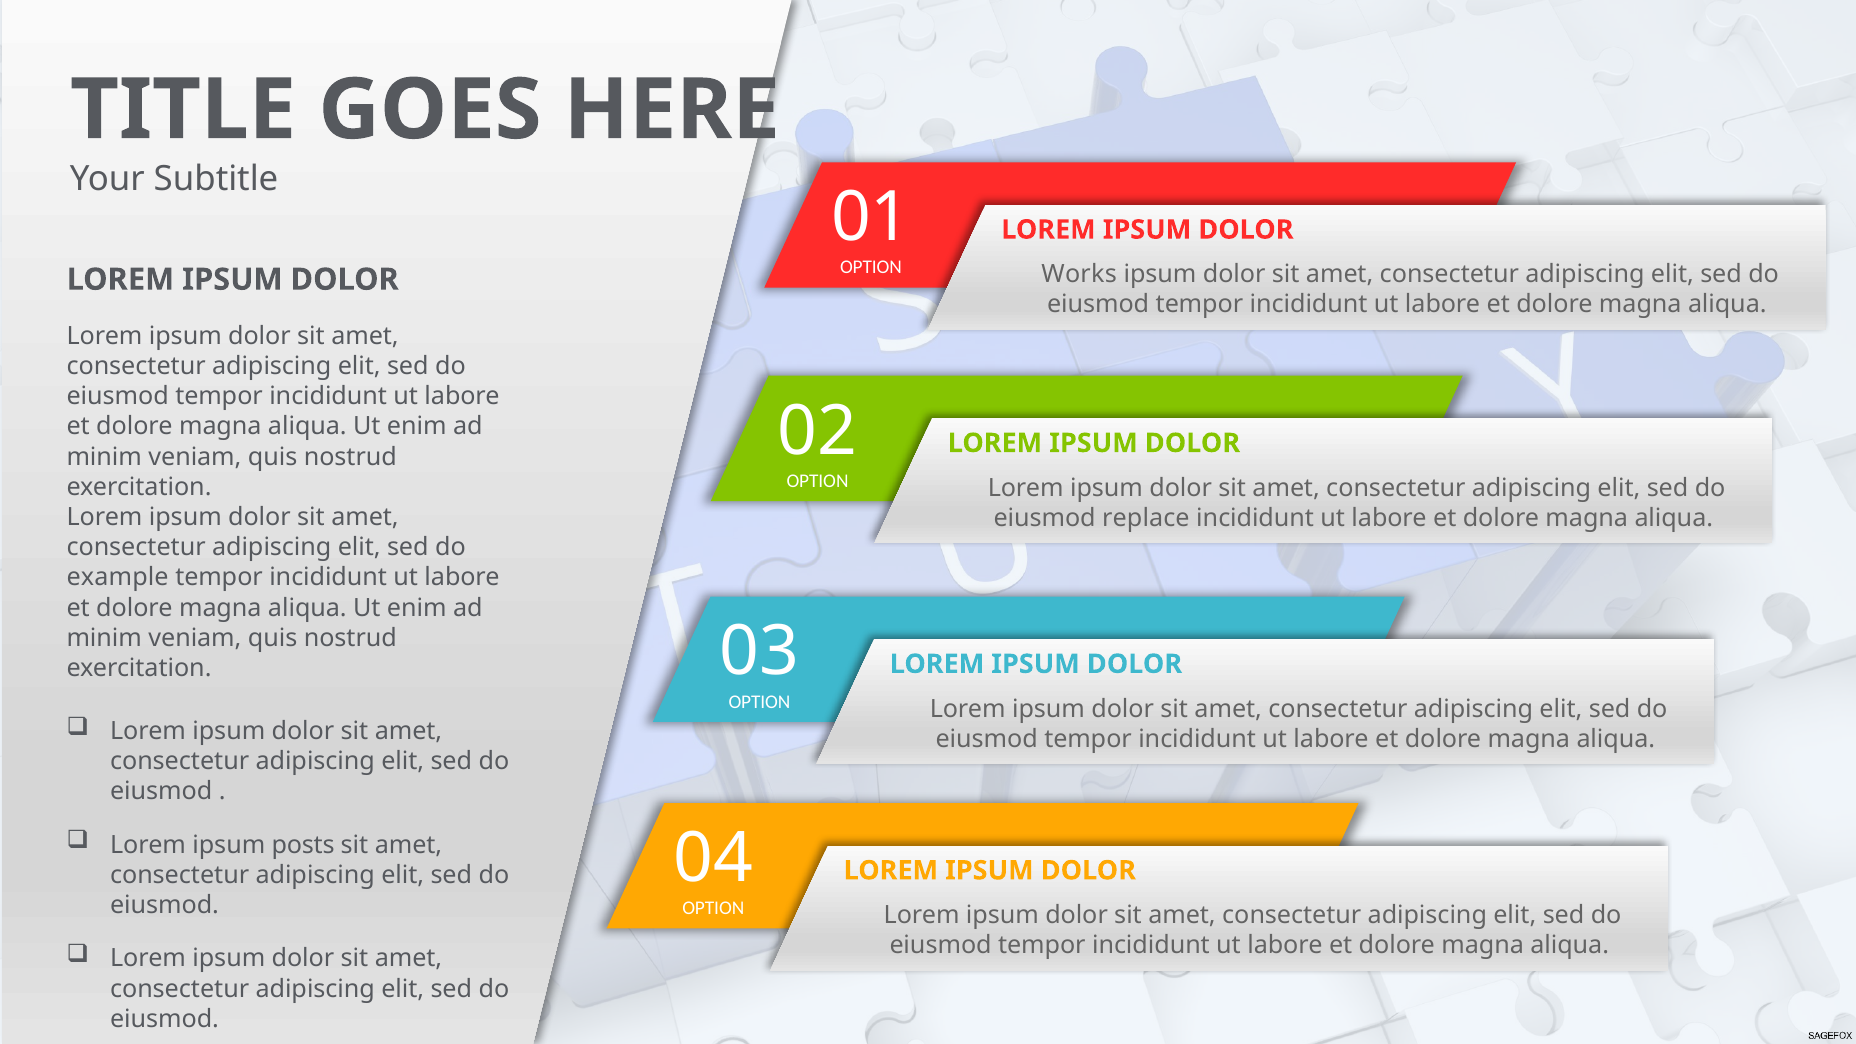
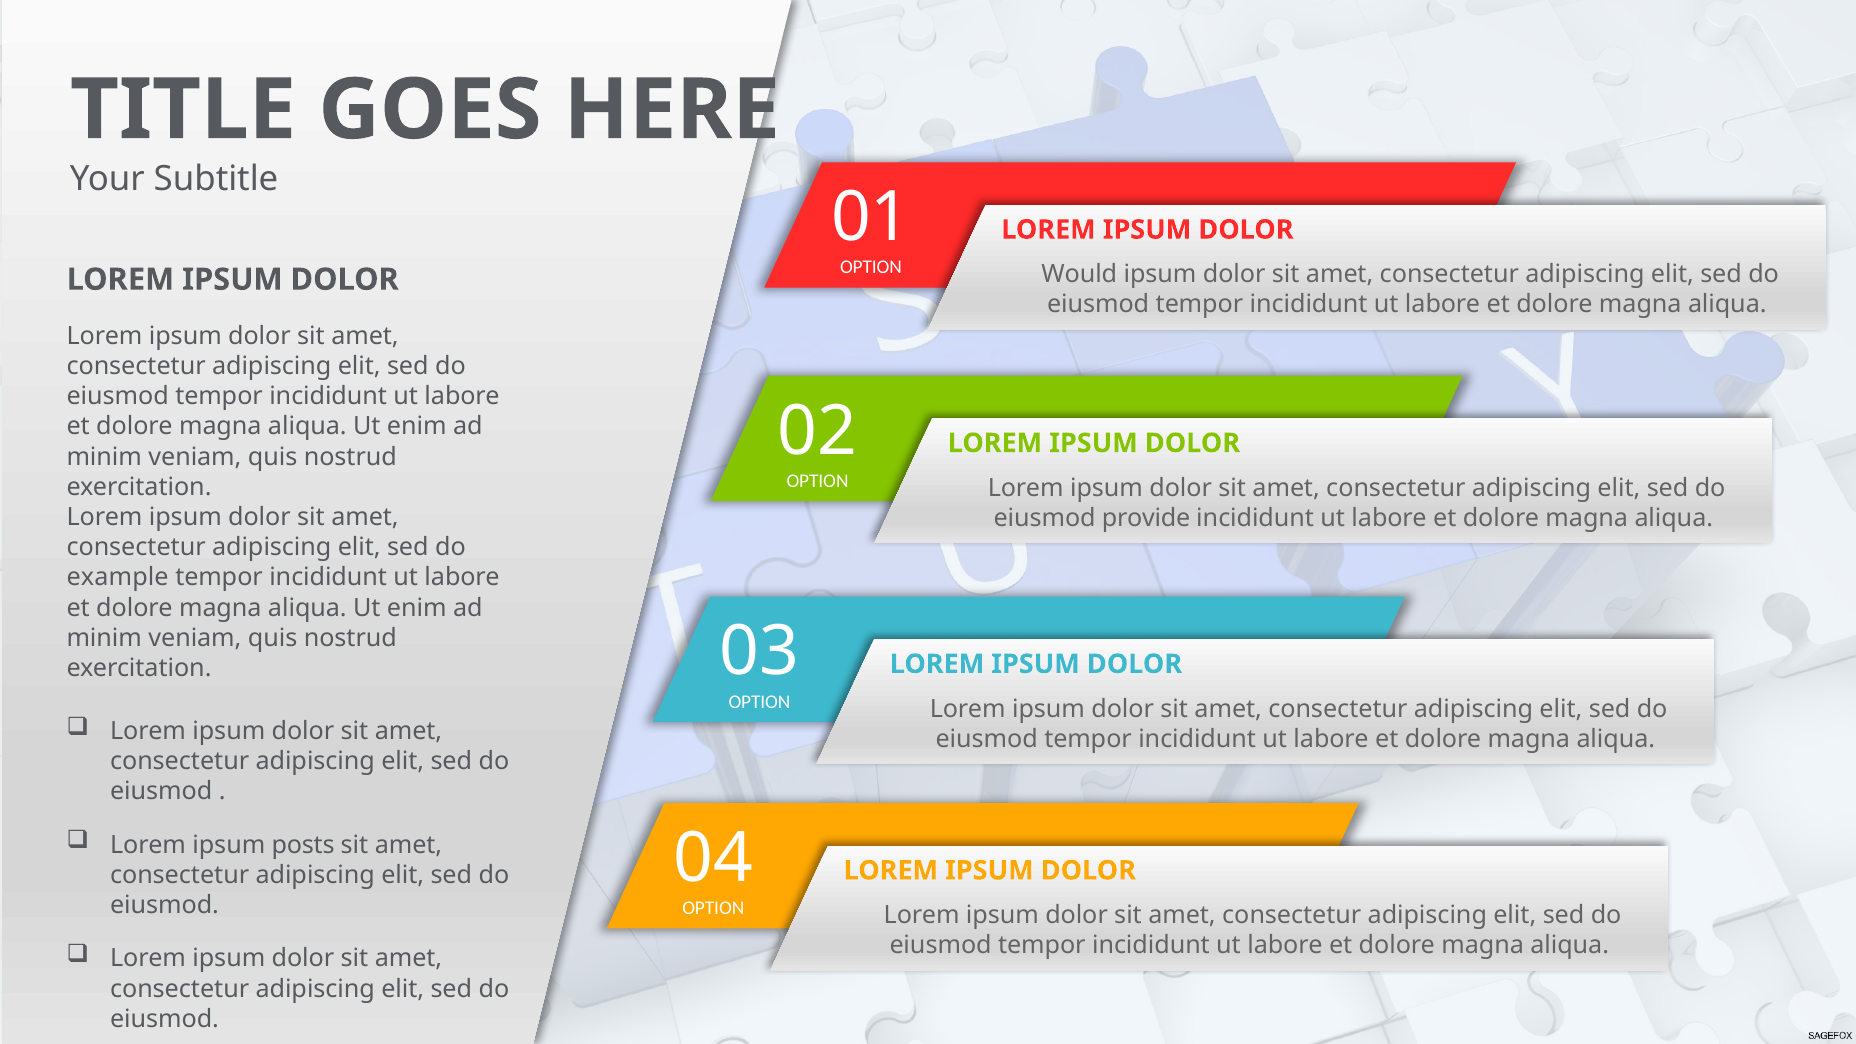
Works: Works -> Would (1079, 274)
replace: replace -> provide (1146, 518)
